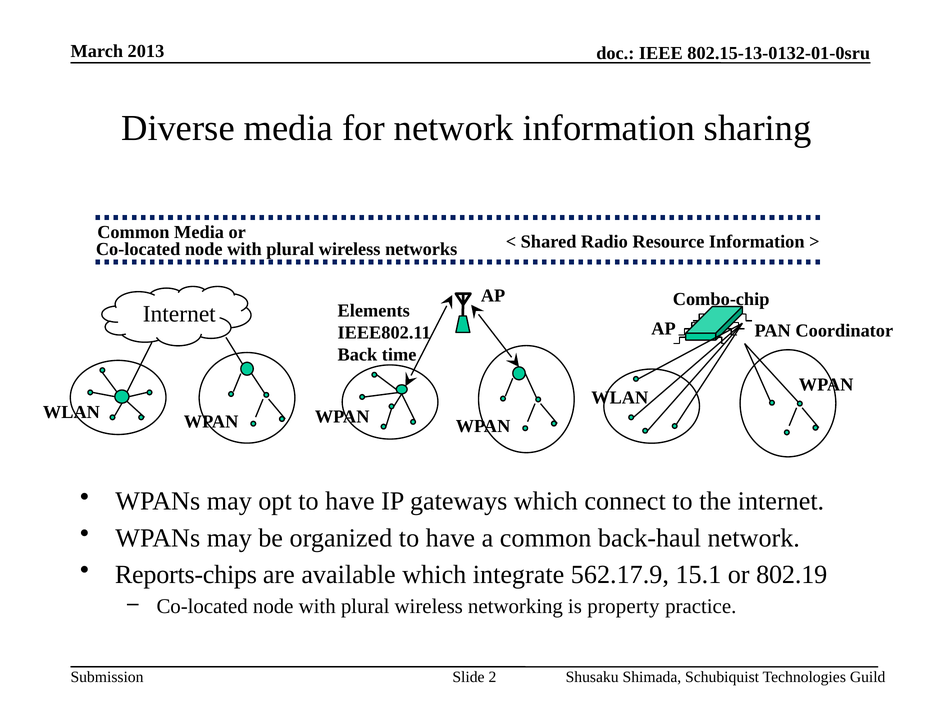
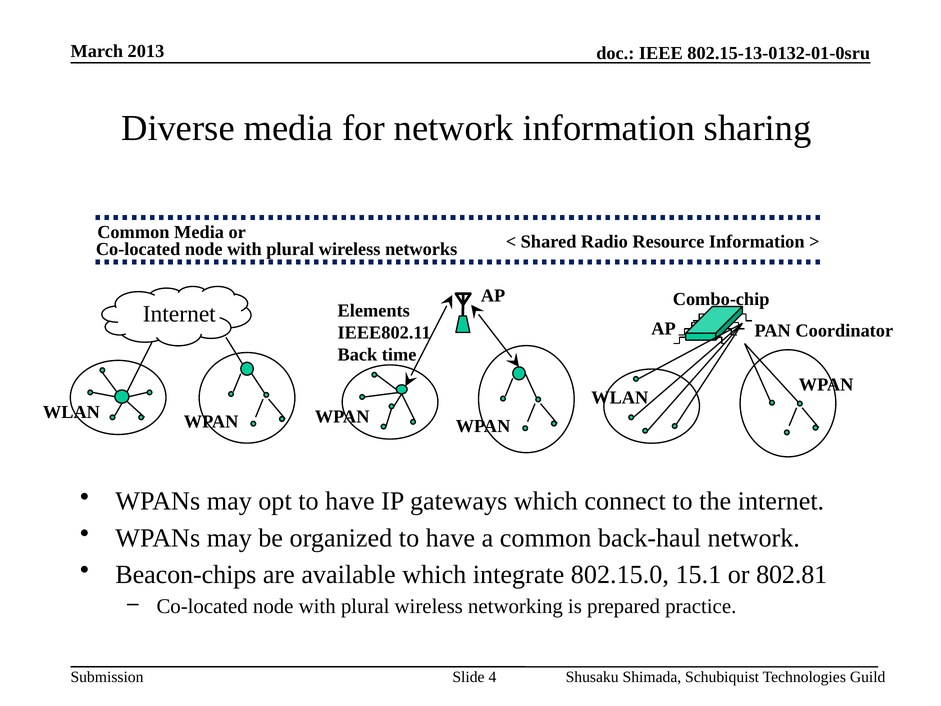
Reports-chips: Reports-chips -> Beacon-chips (186, 574)
562.17.9: 562.17.9 -> 802.15.0 (620, 574)
802.19: 802.19 -> 802.81 (792, 574)
property: property -> prepared (624, 606)
2: 2 -> 4 (492, 677)
